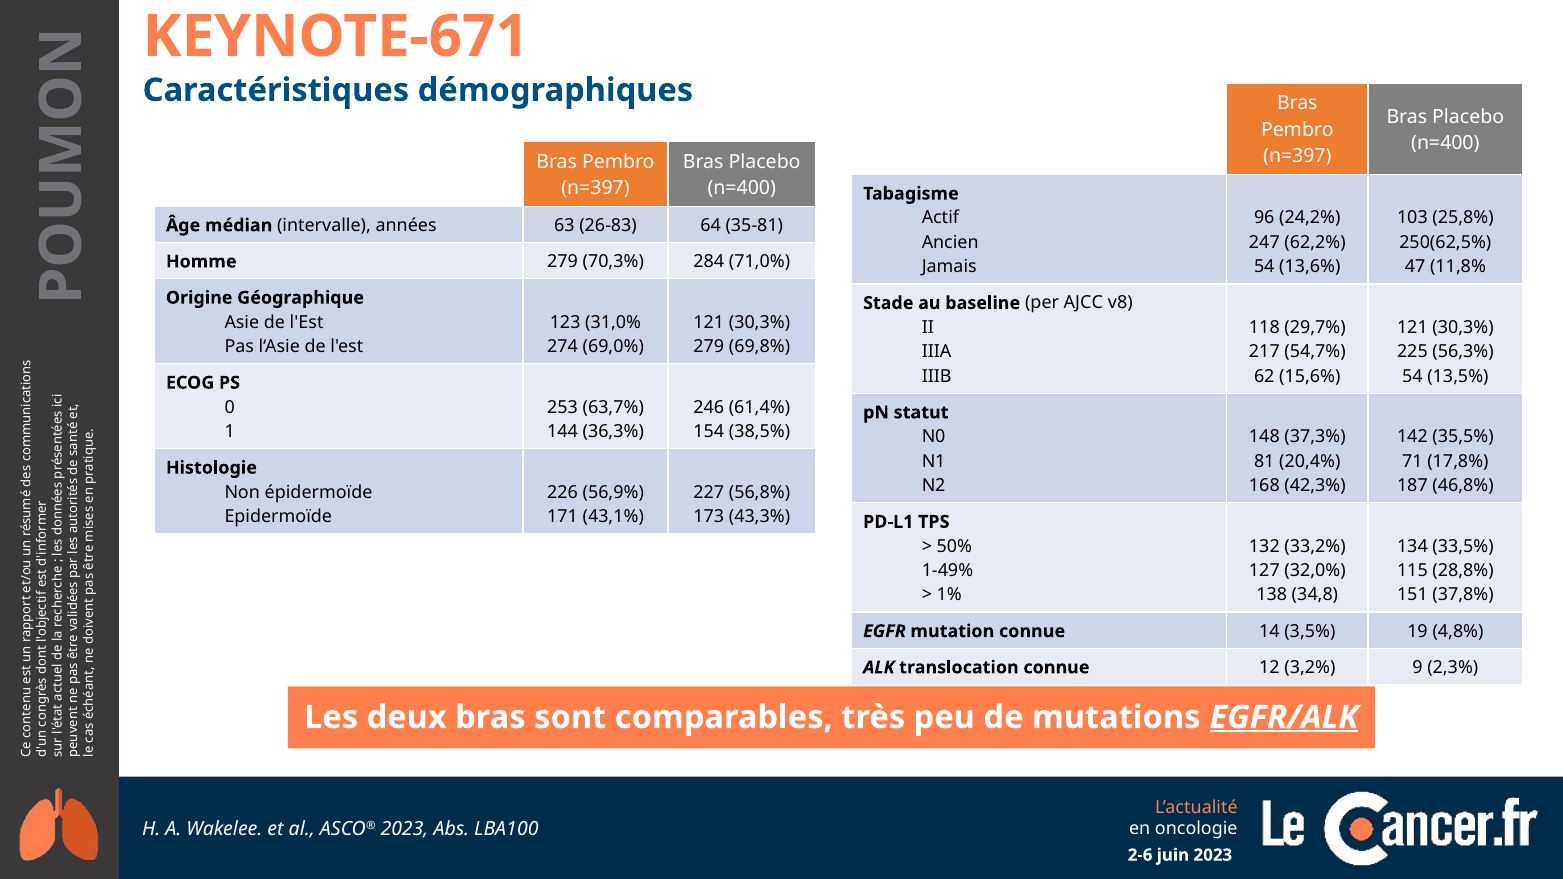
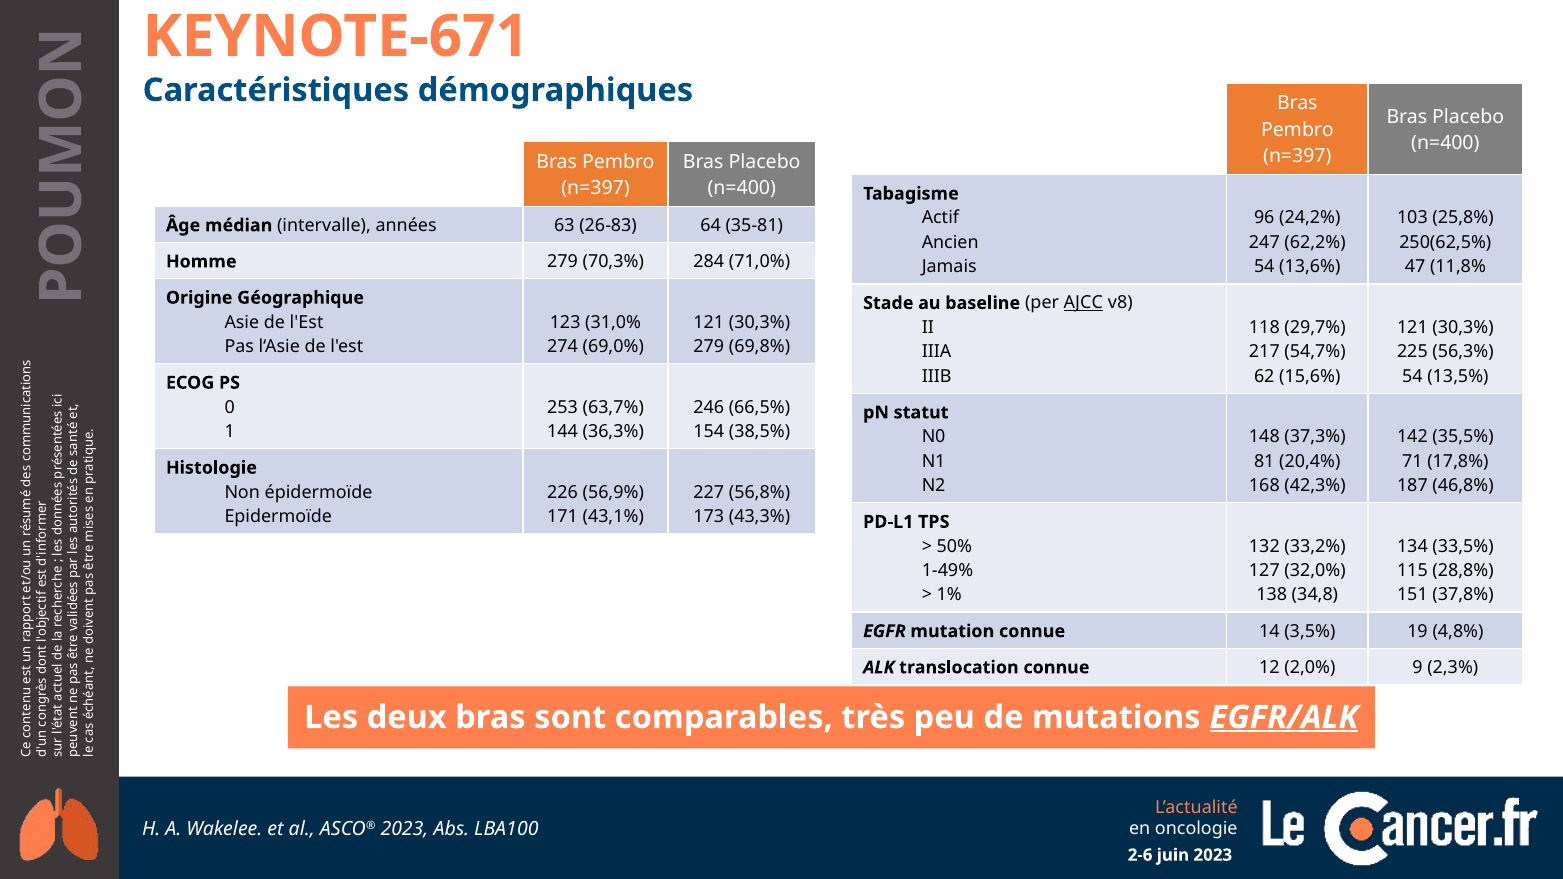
AJCC underline: none -> present (1083, 303)
61,4%: 61,4% -> 66,5% (759, 407)
3,2%: 3,2% -> 2,0% (1310, 668)
